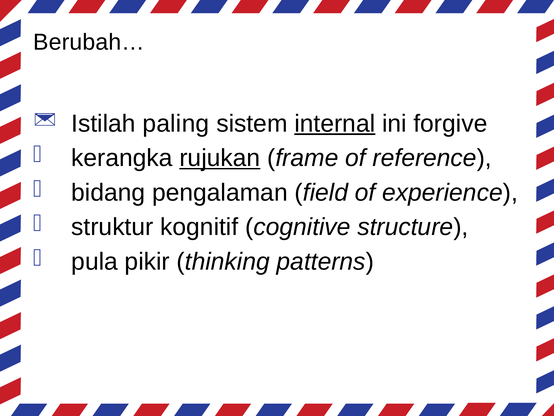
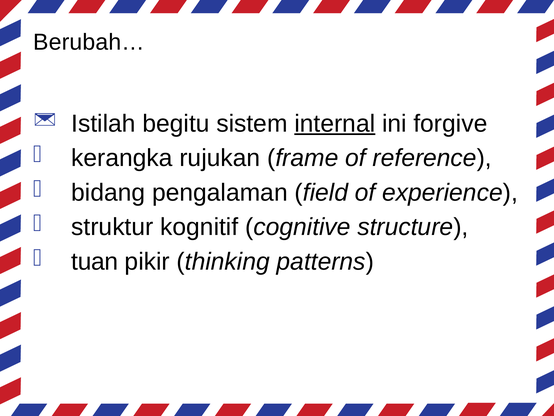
paling: paling -> begitu (176, 123)
rujukan underline: present -> none (220, 158)
pula: pula -> tuan (95, 261)
